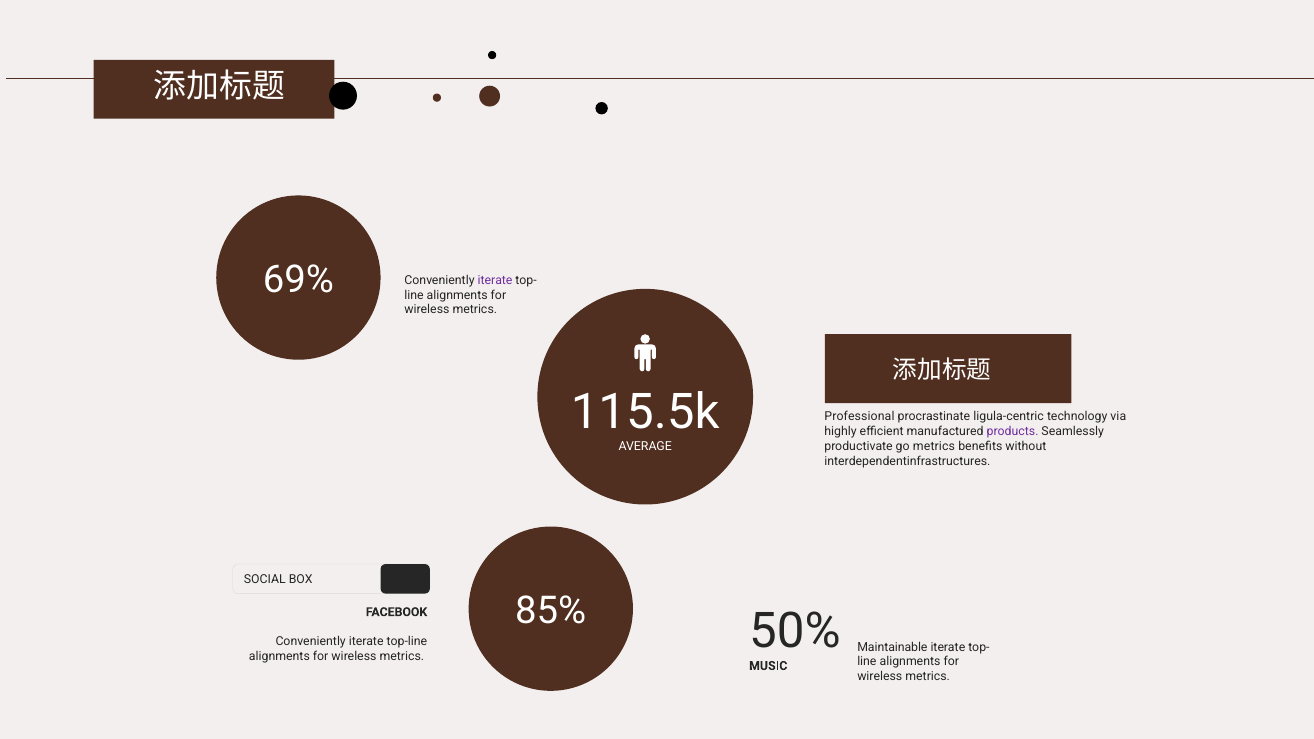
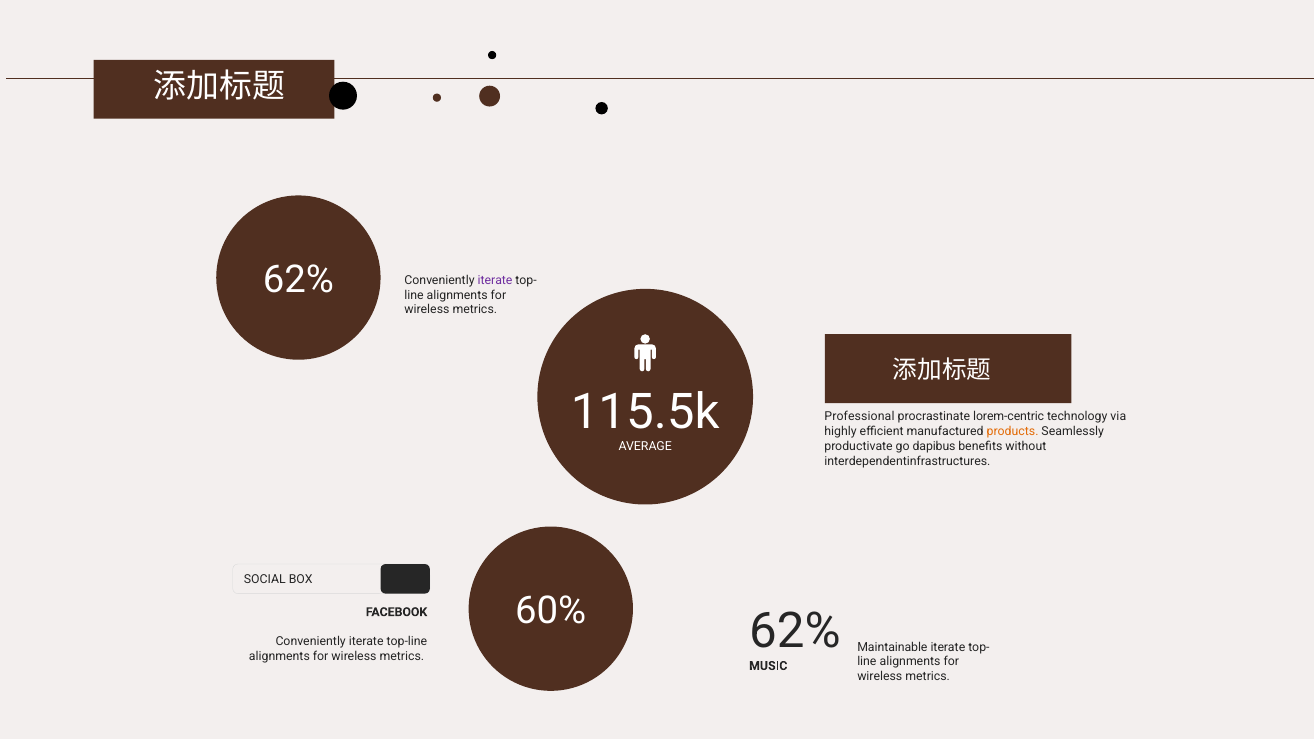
69%: 69% -> 62% (298, 280)
ligula-centric: ligula-centric -> lorem-centric (1009, 417)
products colour: purple -> orange (1013, 432)
go metrics: metrics -> dapibus (934, 447)
85%: 85% -> 60% (551, 611)
50%: 50% -> 62% (795, 632)
